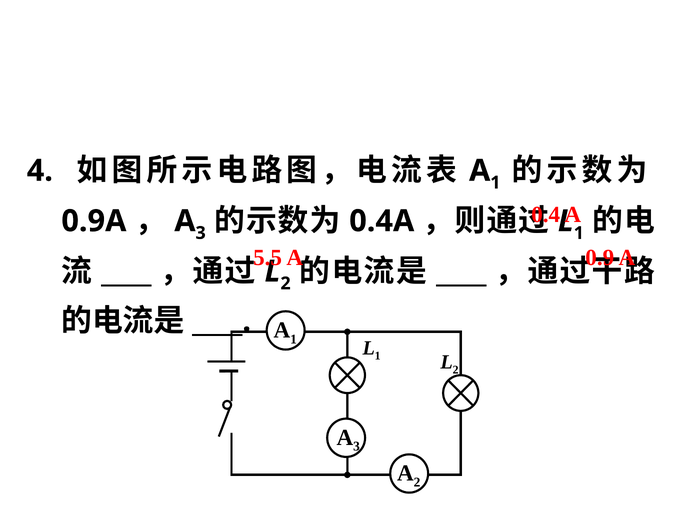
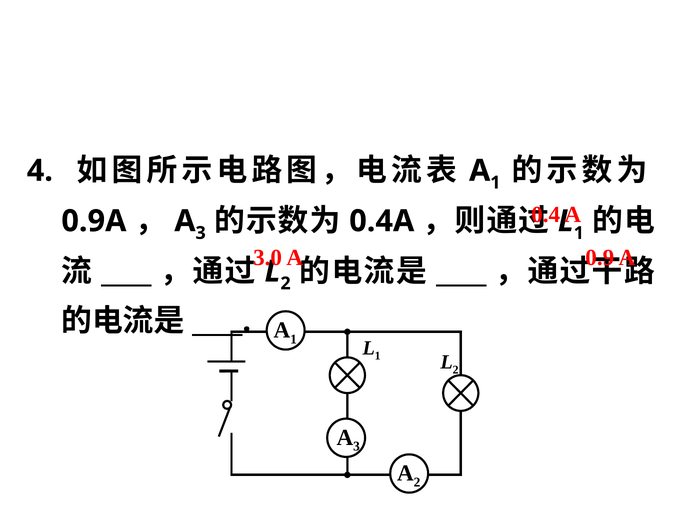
5.5: 5.5 -> 3.0 (268, 258)
